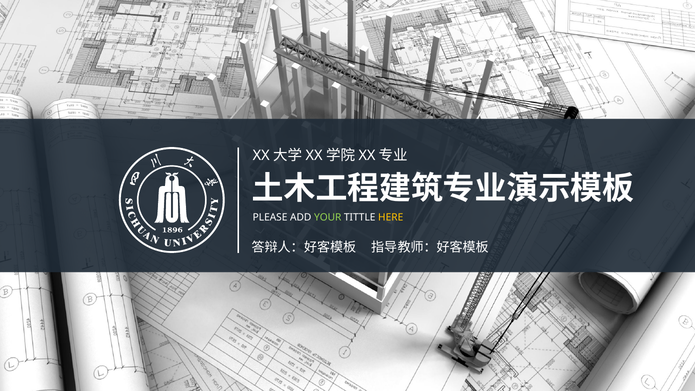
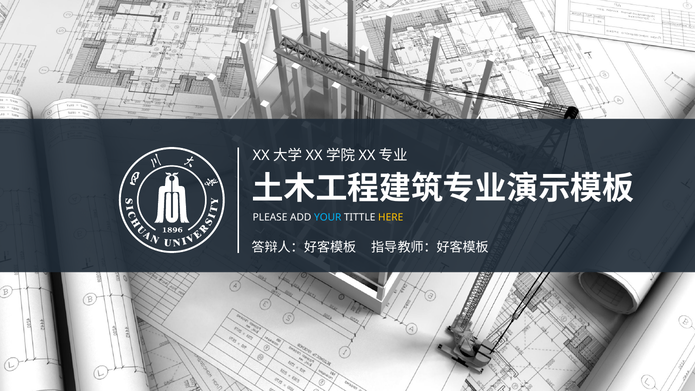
YOUR colour: light green -> light blue (328, 217)
